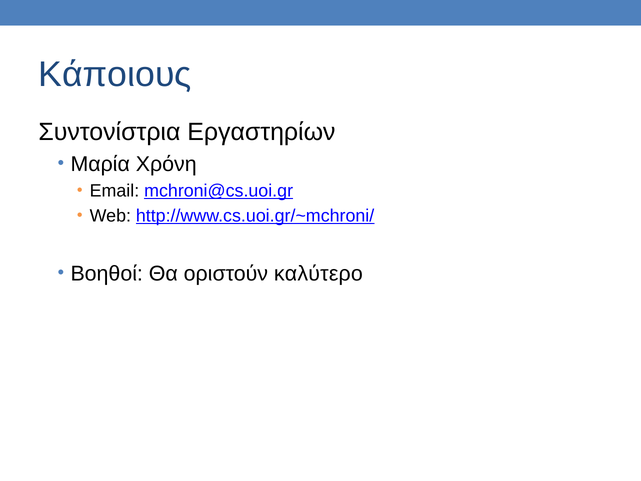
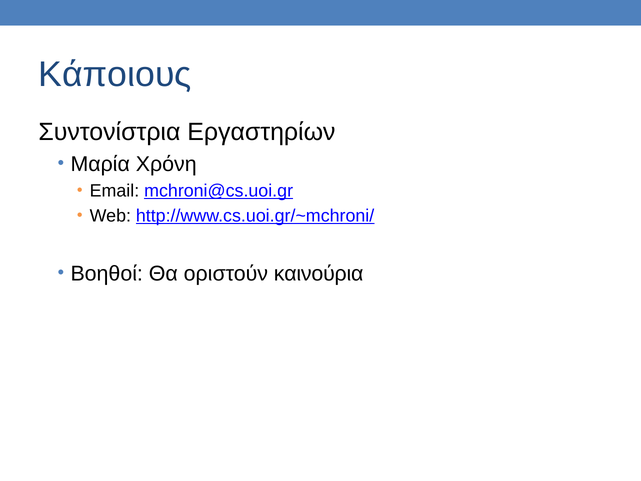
καλύτερο: καλύτερο -> καινούρια (319, 274)
